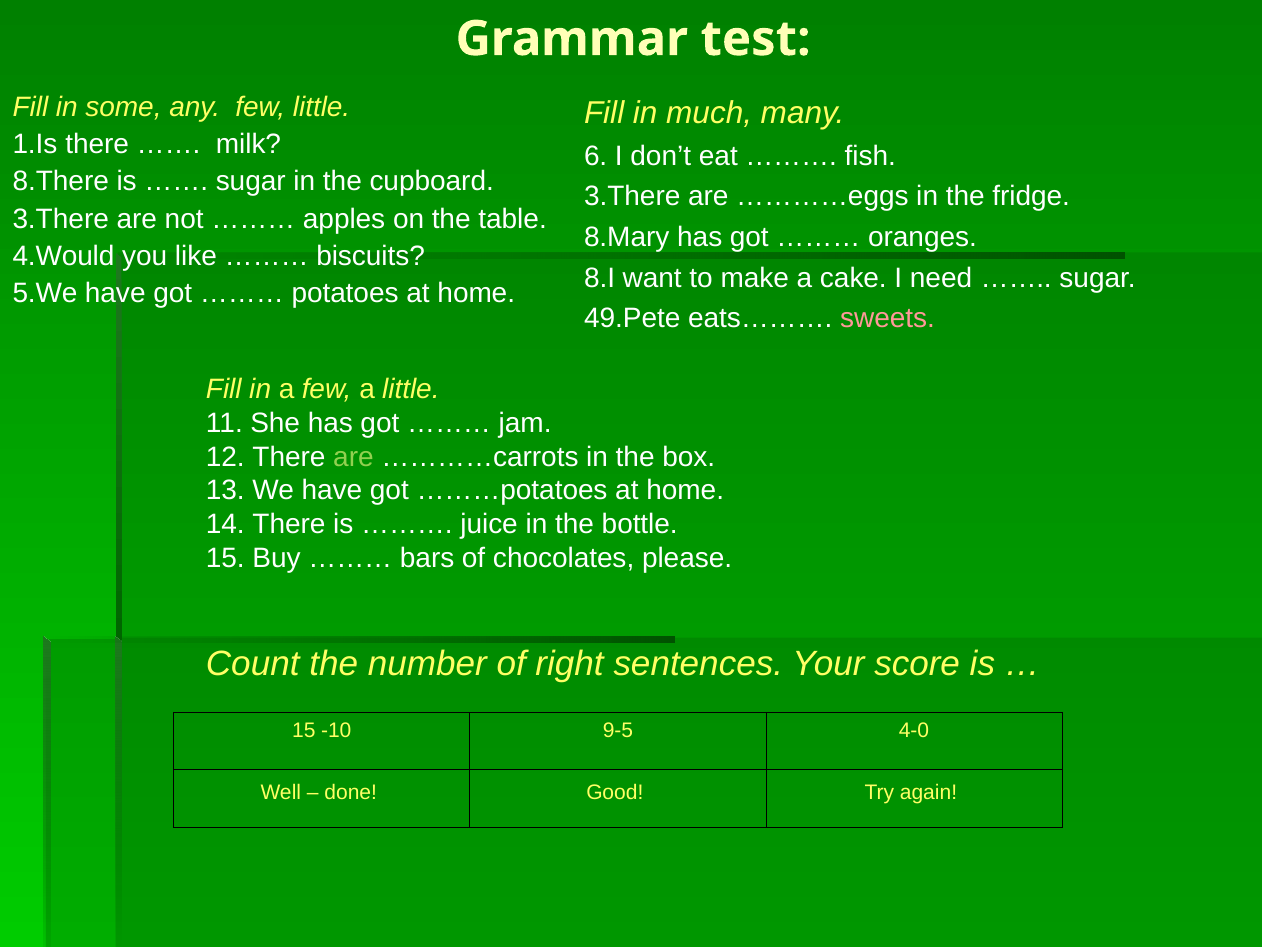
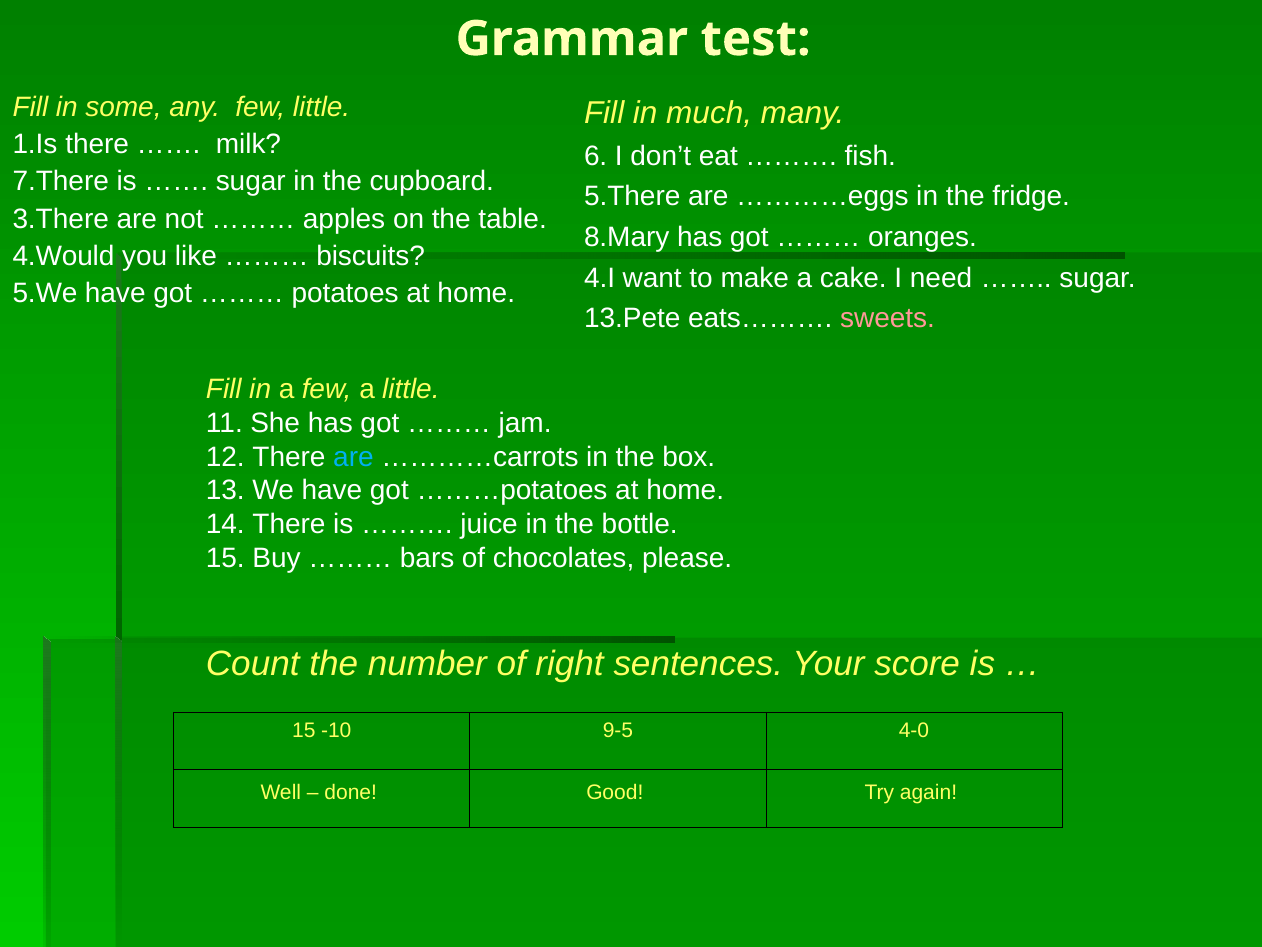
8.There: 8.There -> 7.There (61, 182)
3.There: 3.There -> 5.There (632, 196)
8.I: 8.I -> 4.I (600, 278)
49.Pete: 49.Pete -> 13.Pete (632, 318)
are colour: light green -> light blue (353, 457)
